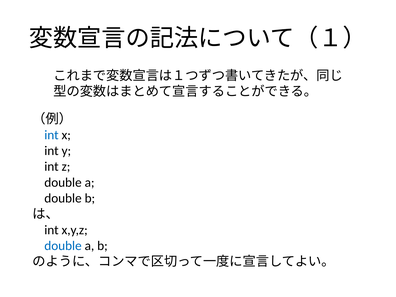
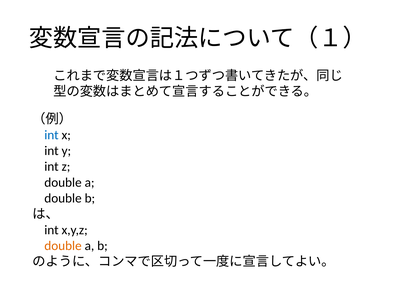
double colour: blue -> orange (63, 246)
